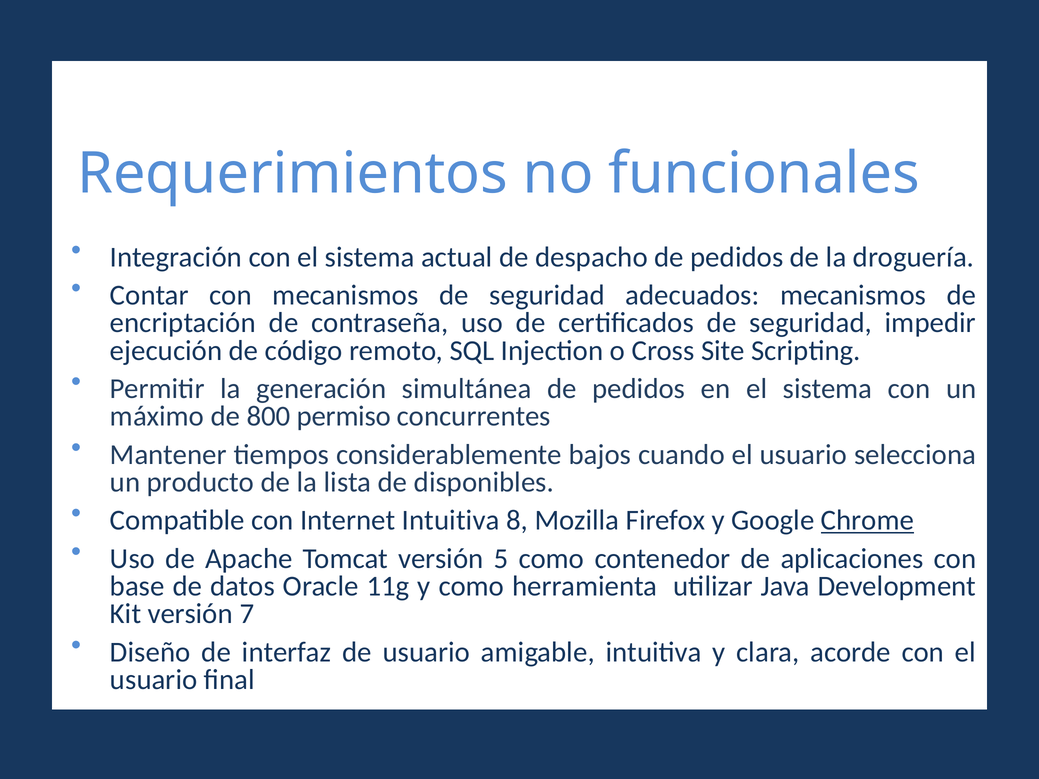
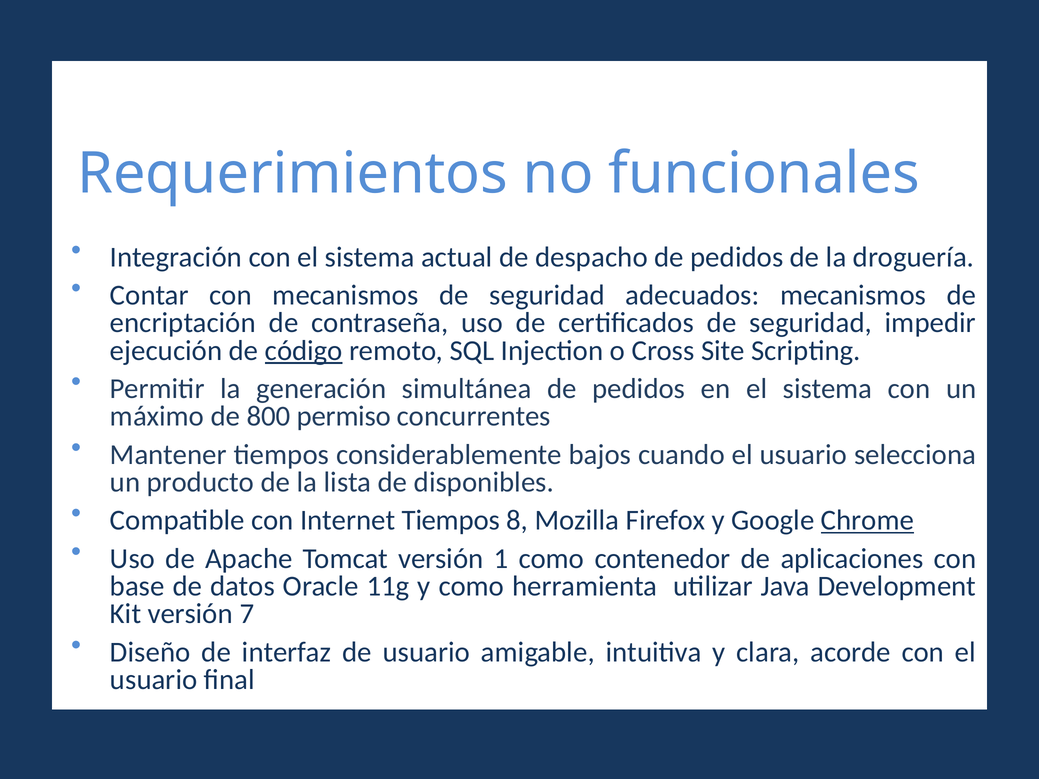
código underline: none -> present (304, 351)
Internet Intuitiva: Intuitiva -> Tiempos (451, 521)
5: 5 -> 1 (501, 559)
